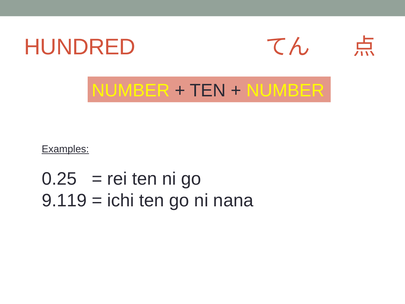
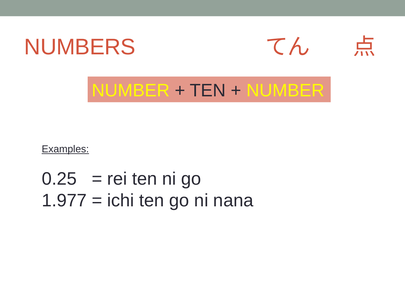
HUNDRED: HUNDRED -> NUMBERS (80, 47)
9.119: 9.119 -> 1.977 (64, 200)
